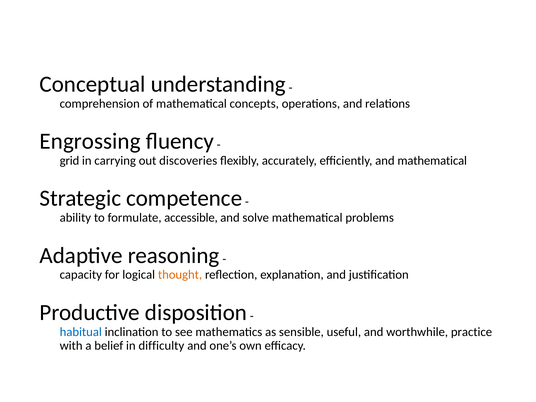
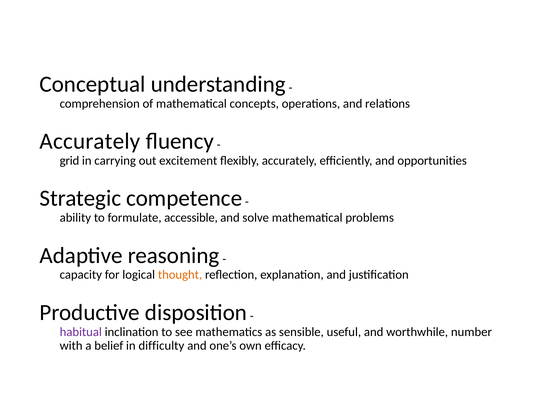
Engrossing: Engrossing -> Accurately (90, 141)
discoveries: discoveries -> excitement (188, 161)
and mathematical: mathematical -> opportunities (432, 161)
habitual colour: blue -> purple (81, 332)
practice: practice -> number (471, 332)
